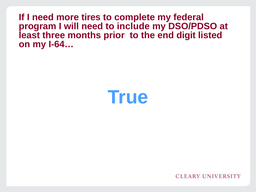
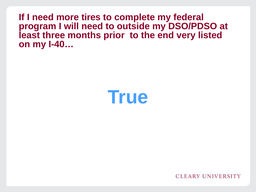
include: include -> outside (133, 26)
digit: digit -> very (186, 35)
I-64…: I-64… -> I-40… (61, 44)
